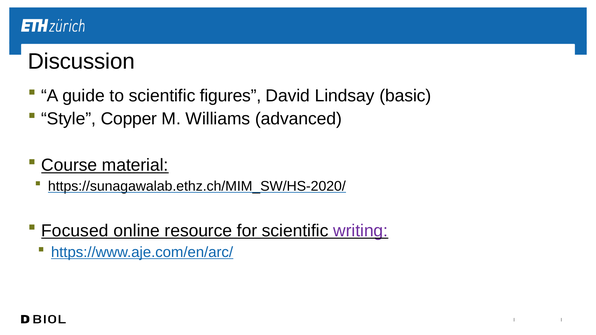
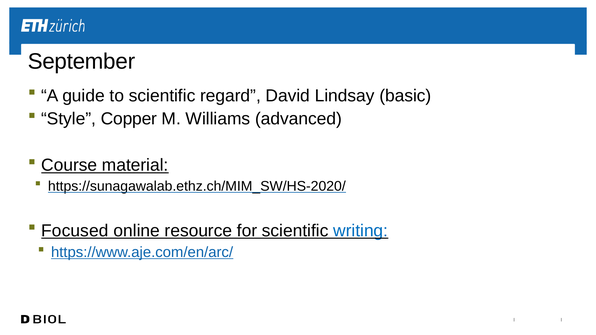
Discussion: Discussion -> September (81, 61)
figures: figures -> regard (230, 96)
writing colour: purple -> blue (361, 231)
